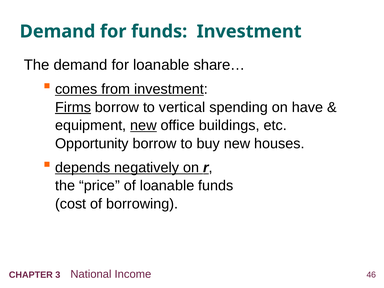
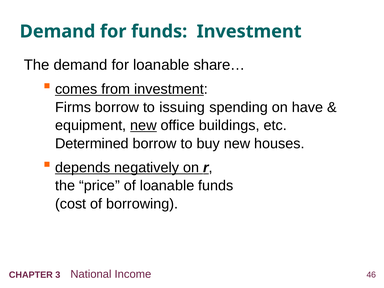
Firms underline: present -> none (73, 107)
vertical: vertical -> issuing (182, 107)
Opportunity: Opportunity -> Determined (92, 144)
